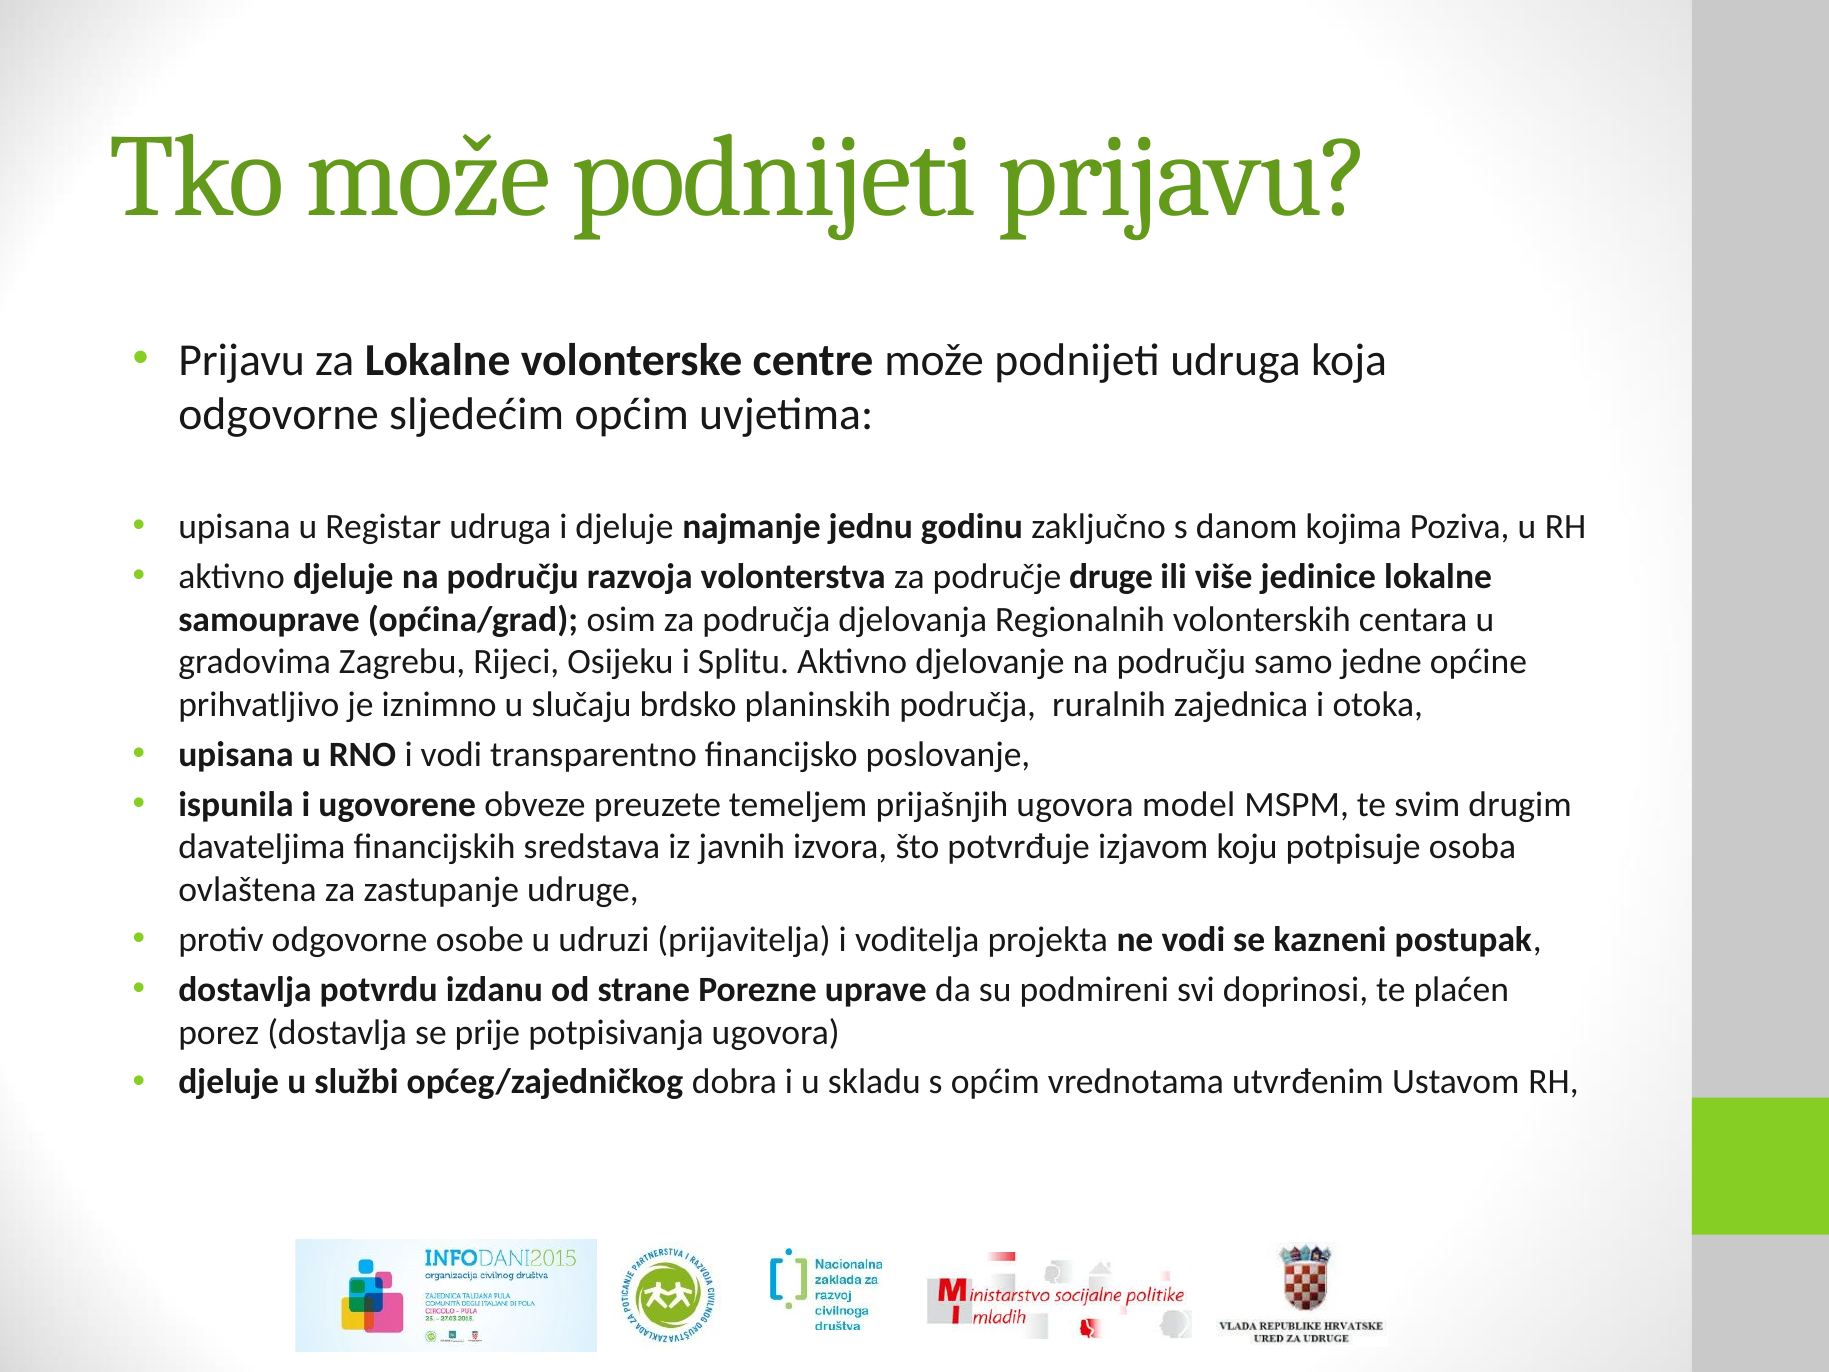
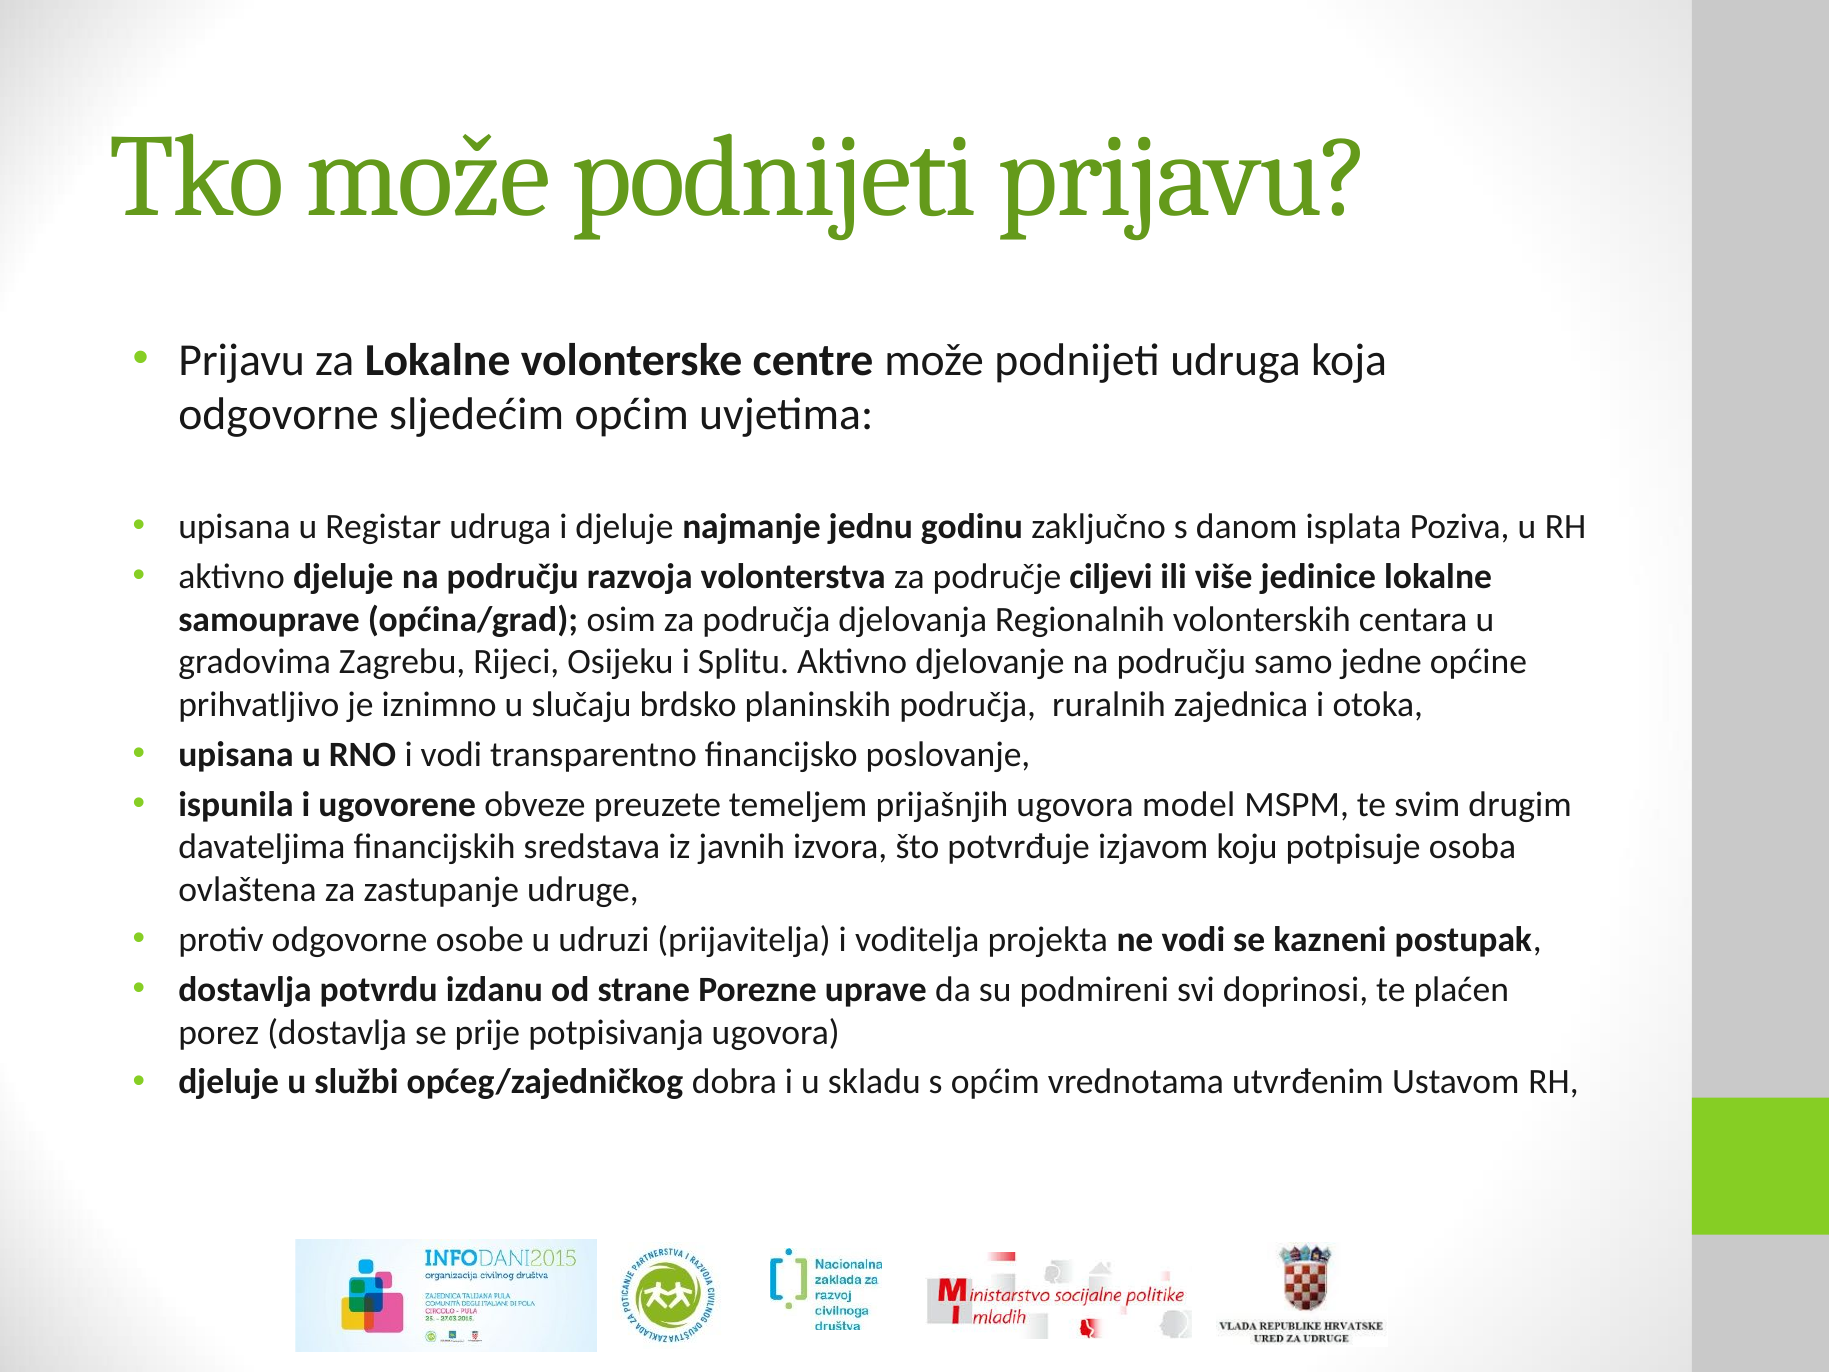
kojima: kojima -> isplata (1354, 527)
druge: druge -> ciljevi (1111, 577)
